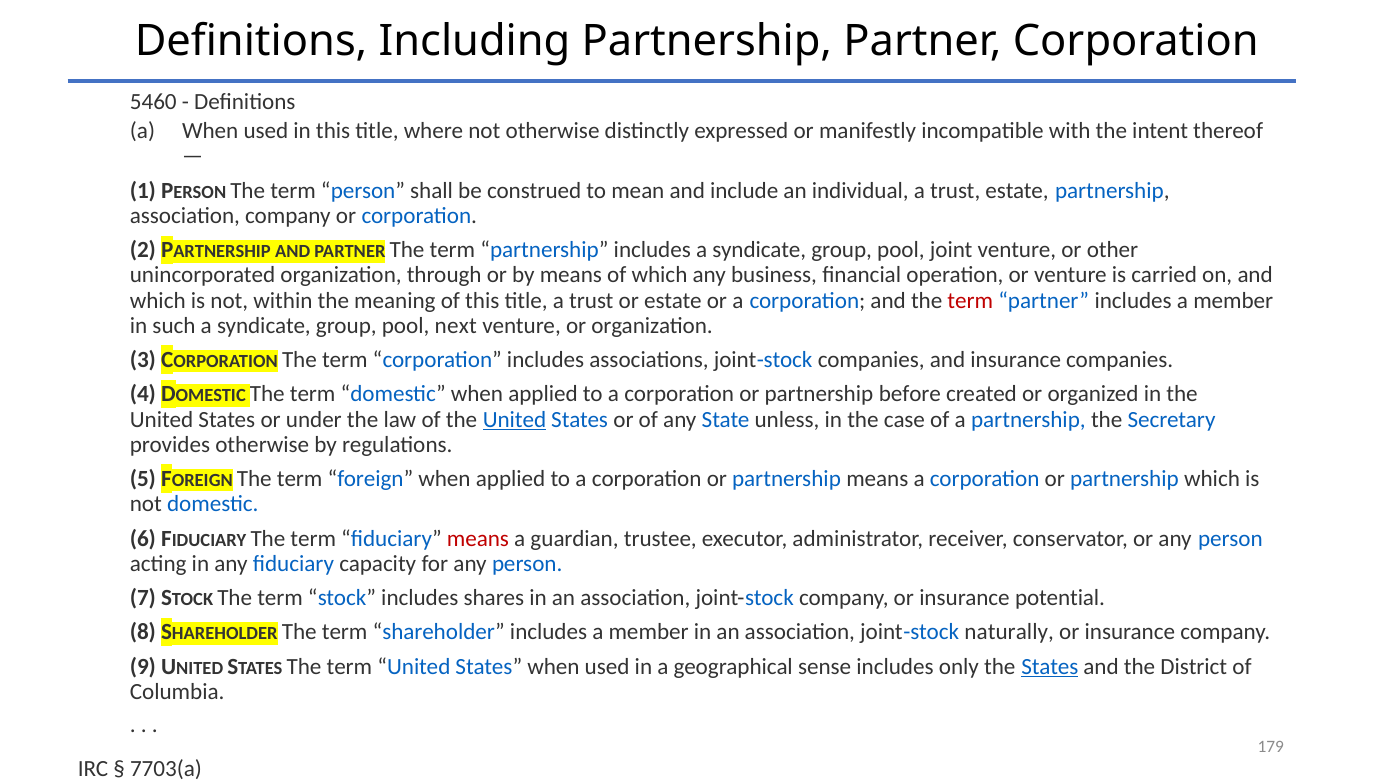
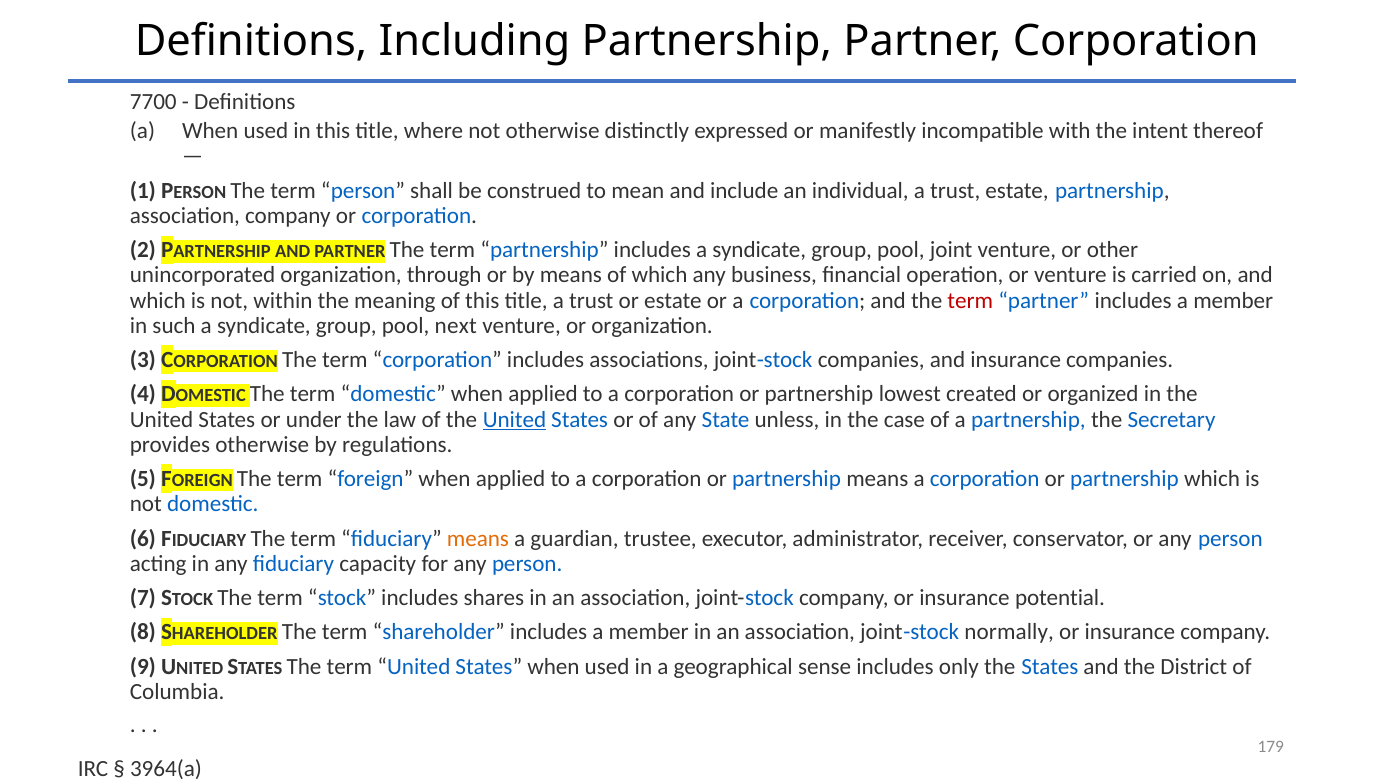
5460: 5460 -> 7700 (153, 102)
before: before -> lowest (910, 394)
means colour: red -> orange (478, 538)
naturally: naturally -> normally (1009, 632)
States underline: present -> none (1050, 666)
7703(a: 7703(a -> 3964(a (166, 769)
